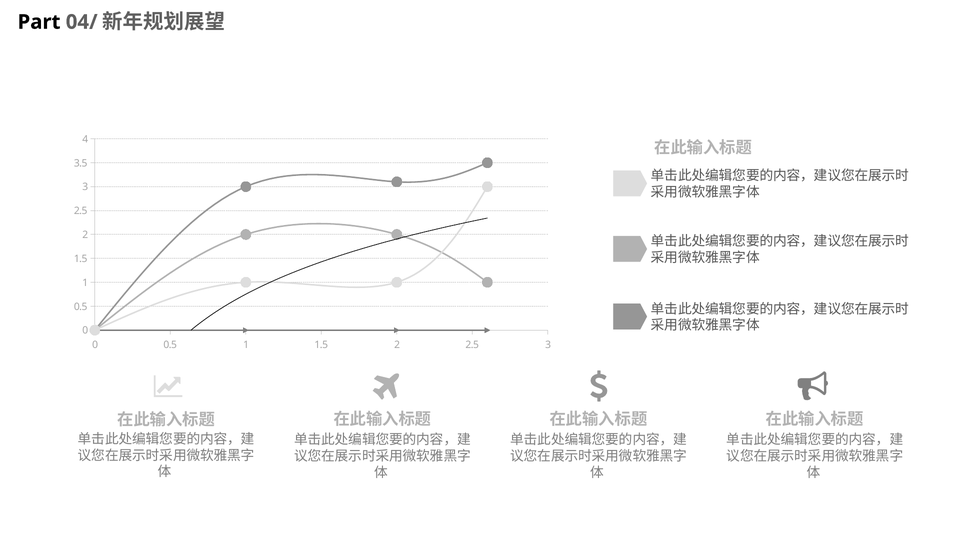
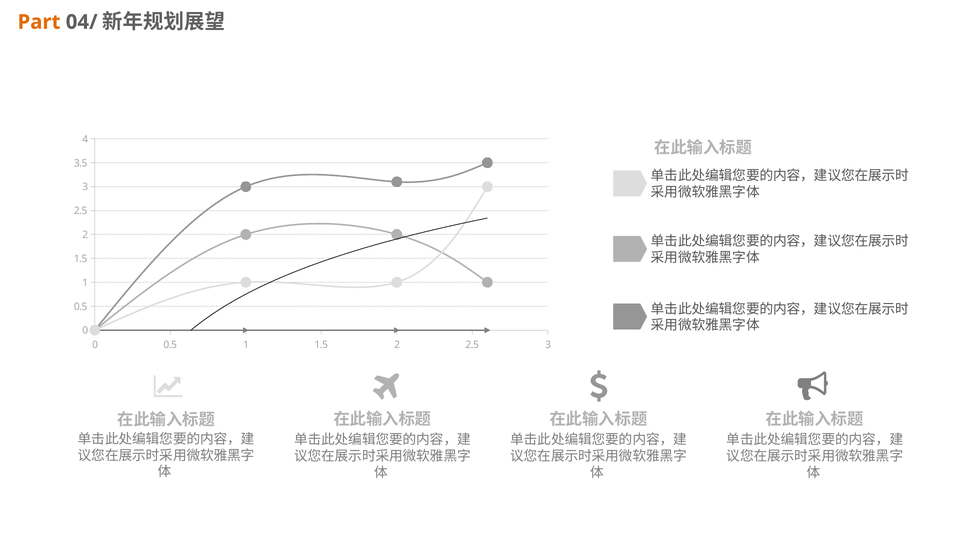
Part colour: black -> orange (39, 22)
